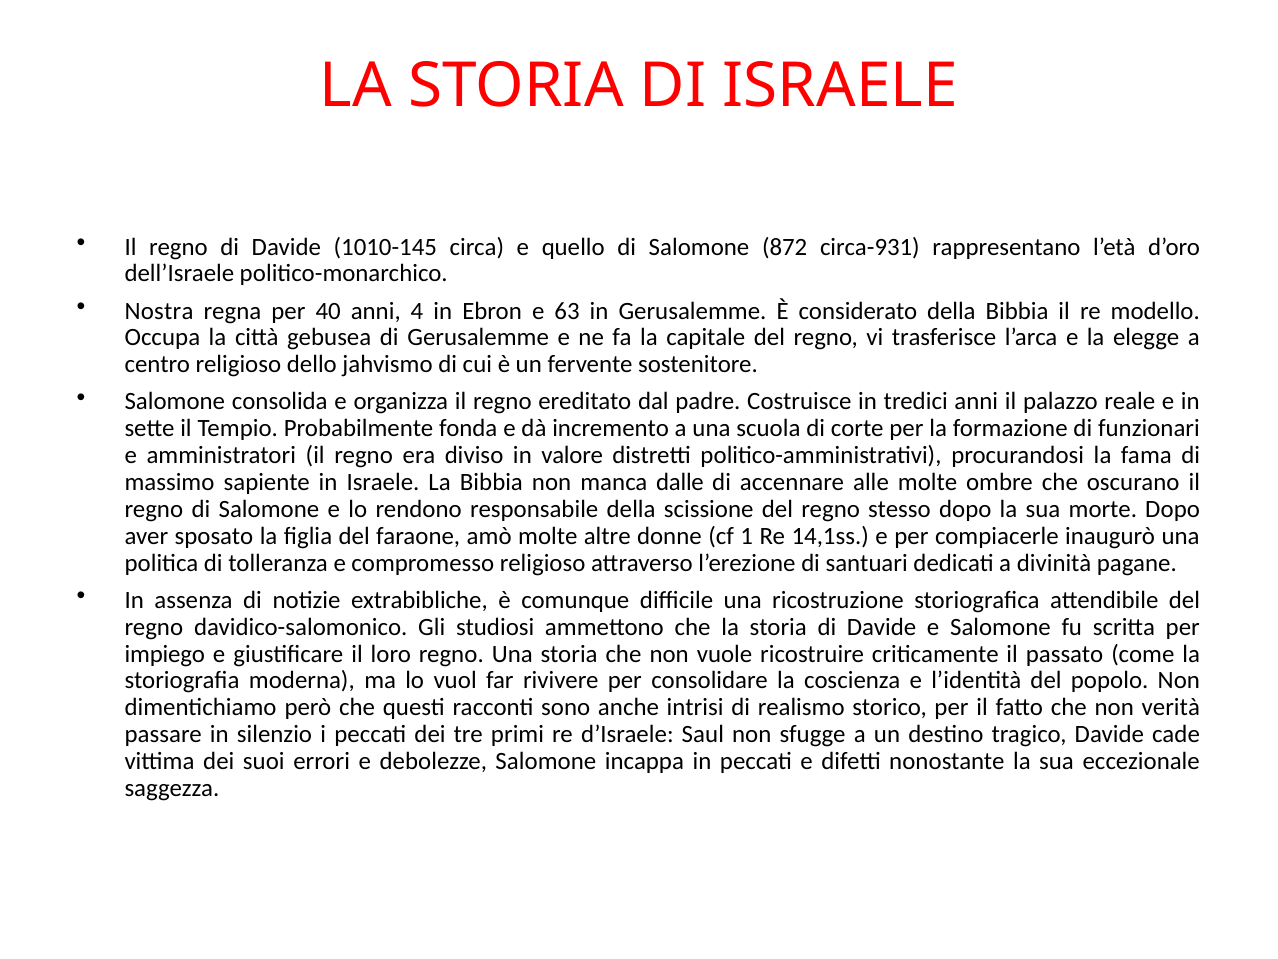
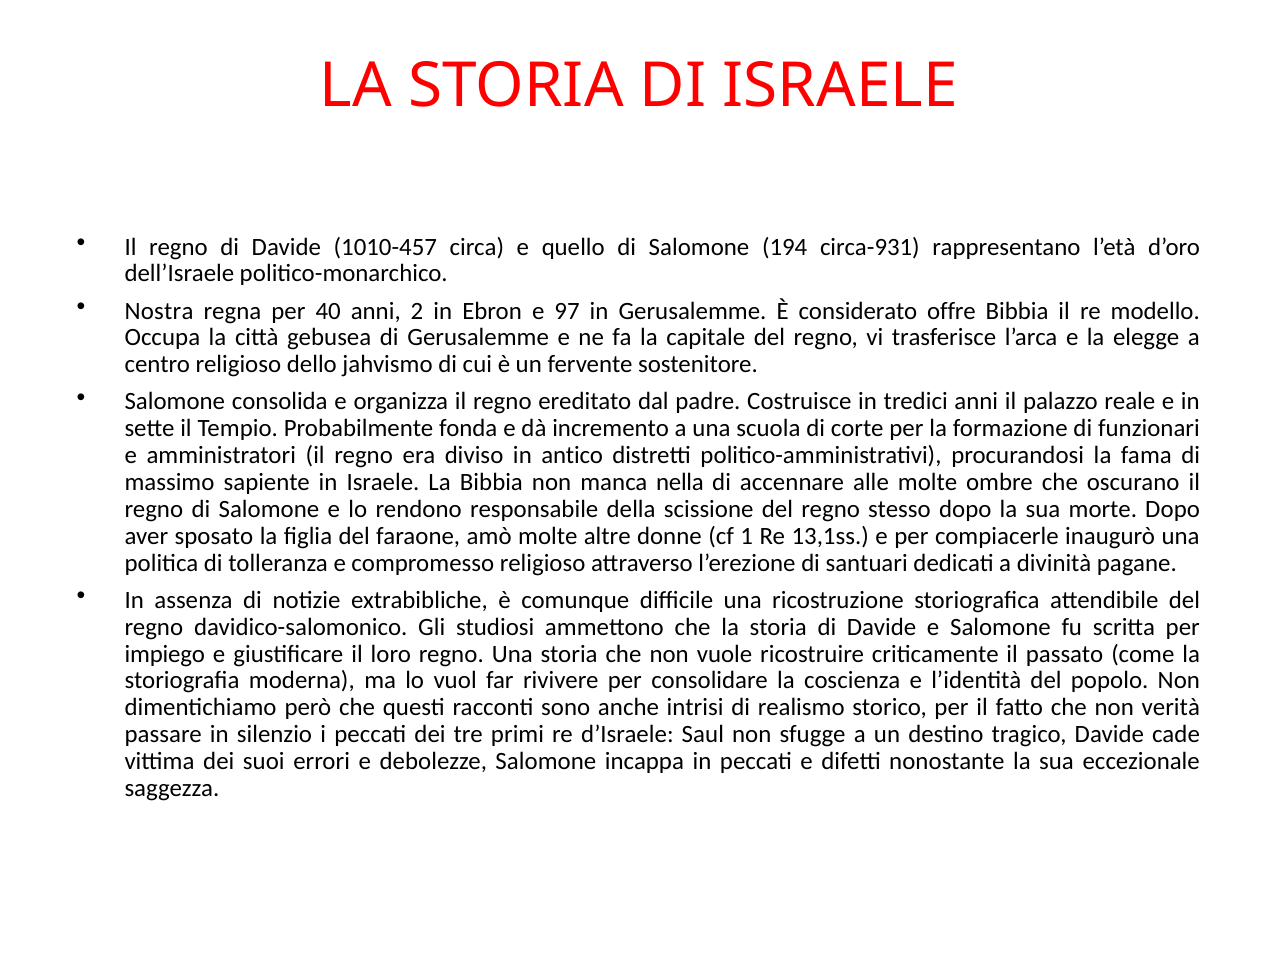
1010-145: 1010-145 -> 1010-457 (385, 247)
872: 872 -> 194 (785, 247)
4: 4 -> 2 (417, 311)
63: 63 -> 97 (567, 311)
considerato della: della -> offre (951, 311)
valore: valore -> antico (572, 455)
dalle: dalle -> nella (680, 482)
14,1ss: 14,1ss -> 13,1ss (830, 536)
